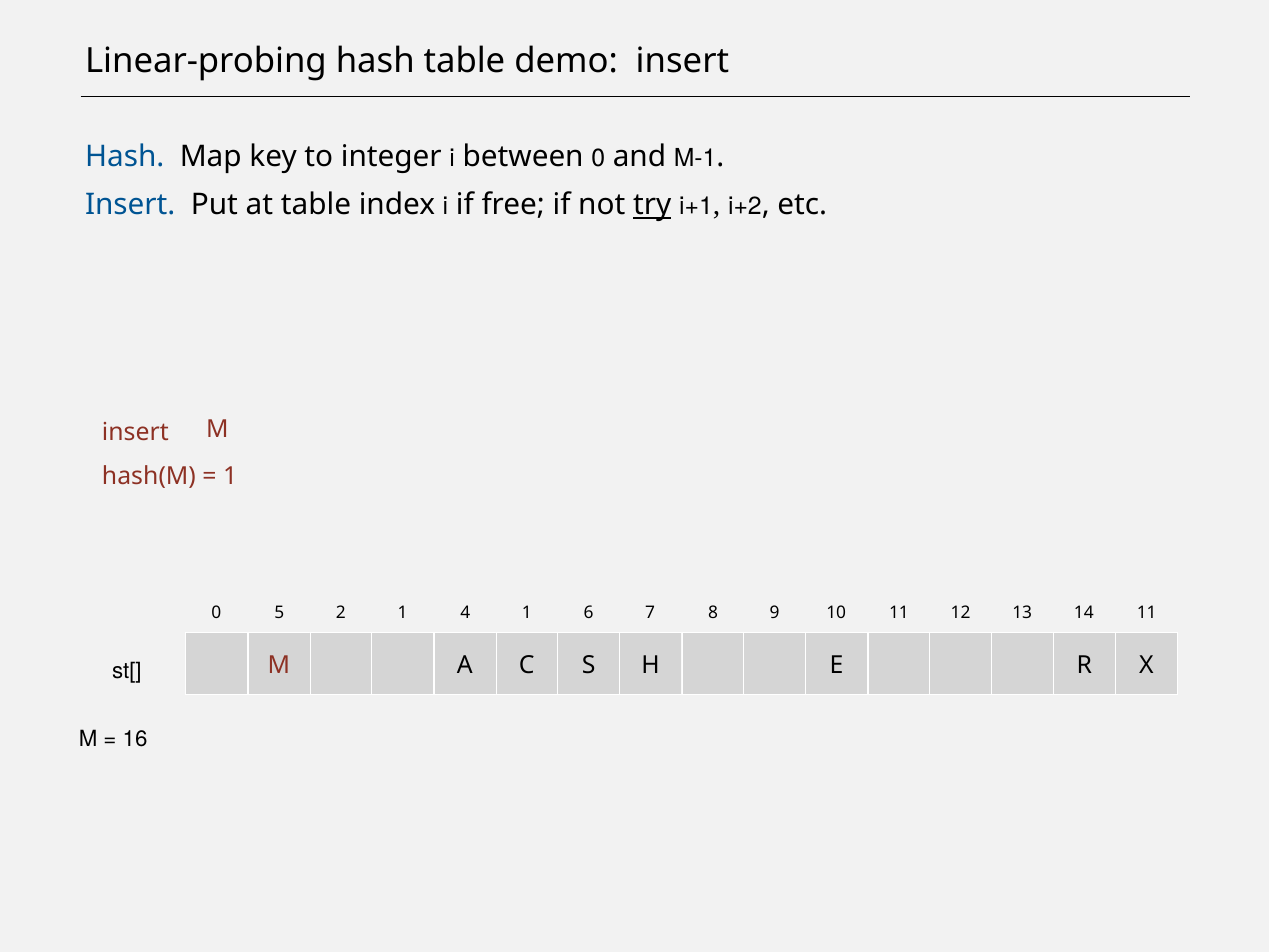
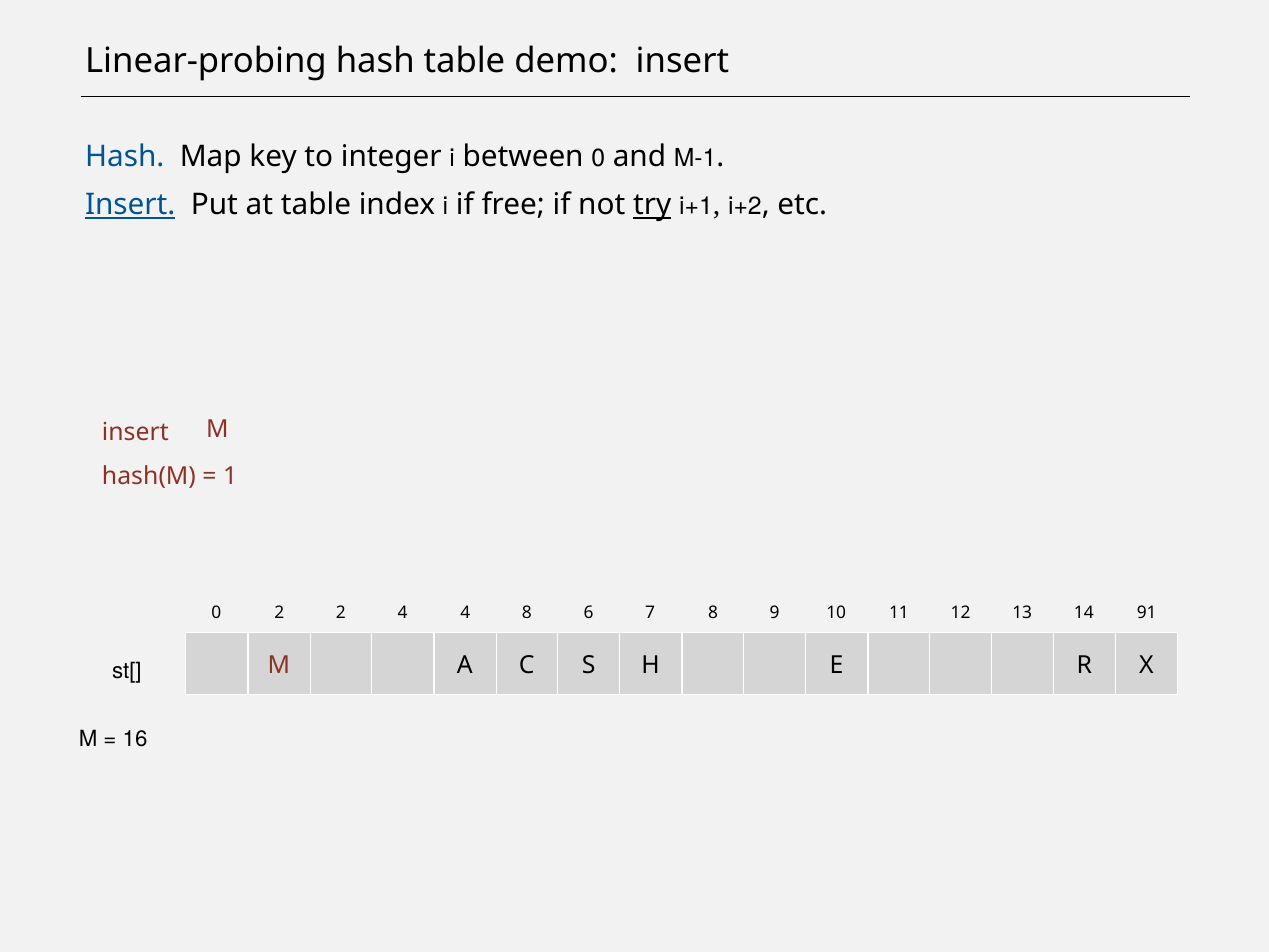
Insert underline: none -> present (130, 205)
0 5: 5 -> 2 (279, 612)
2 1: 1 -> 4 (402, 612)
4 1: 1 -> 8 (527, 612)
14 11: 11 -> 91 (1147, 612)
